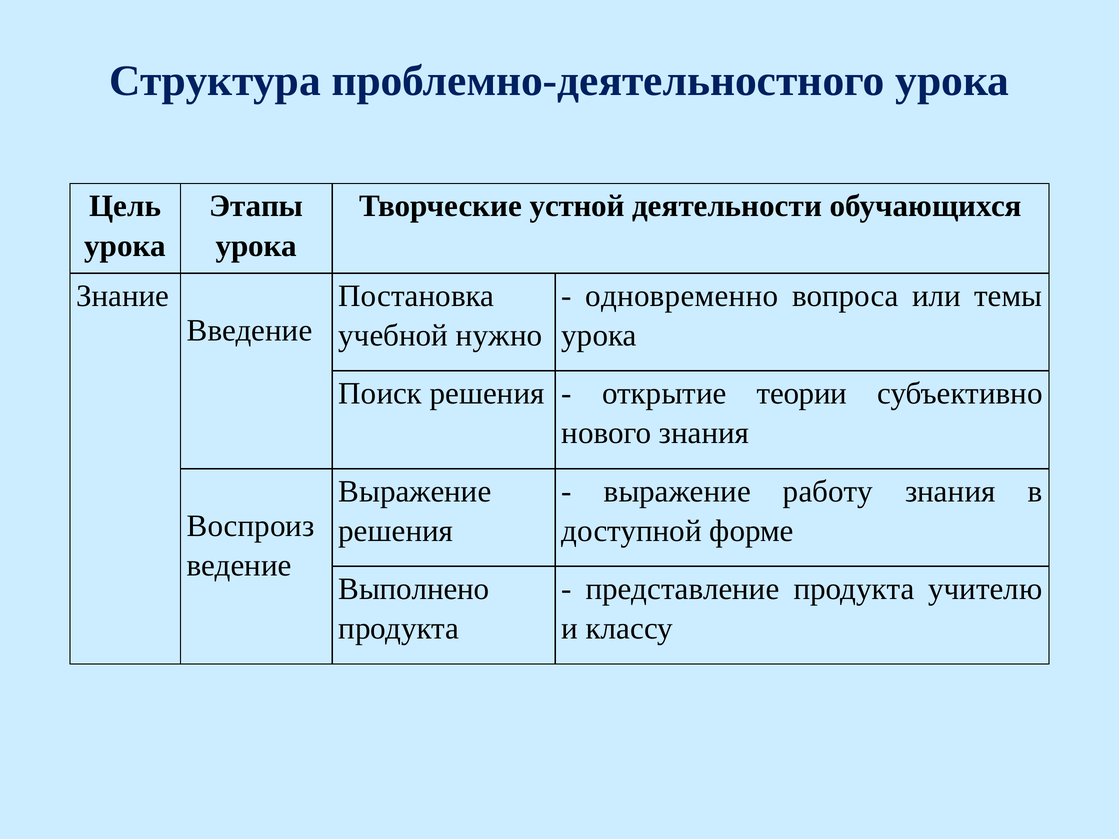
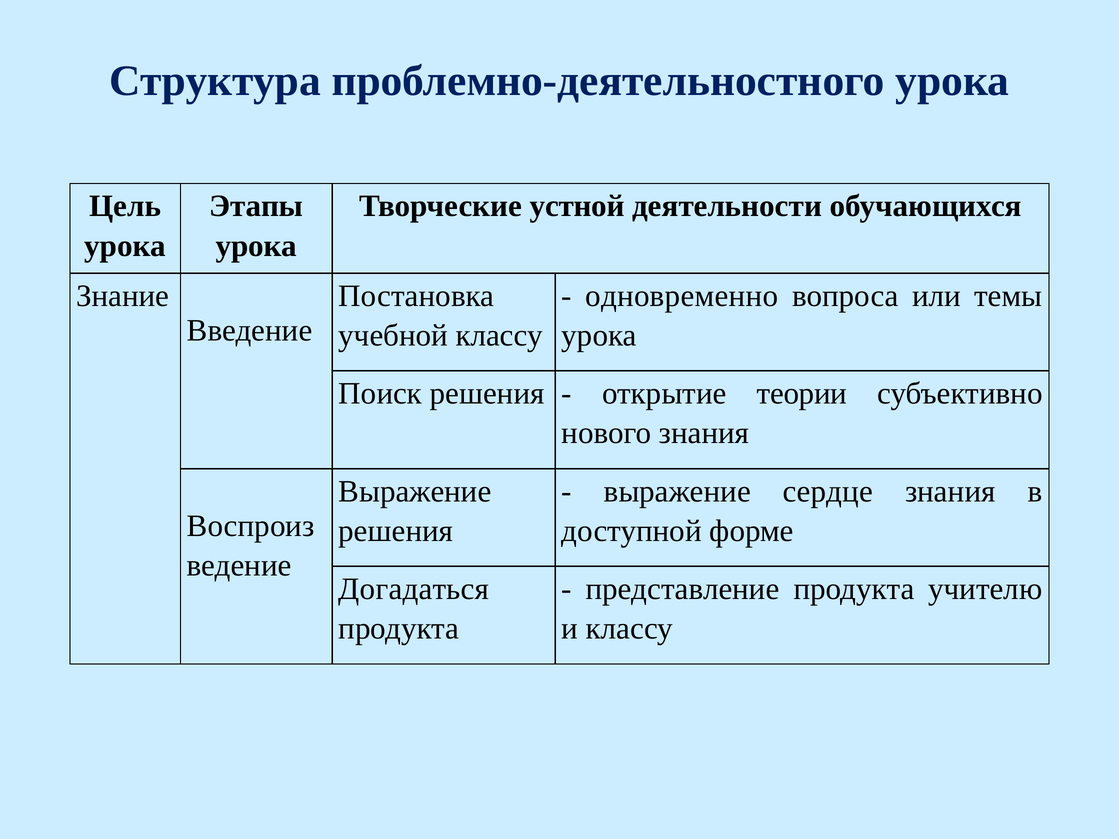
учебной нужно: нужно -> классу (499, 336)
работу: работу -> сердце (828, 491)
Выполнено: Выполнено -> Догадаться (414, 589)
